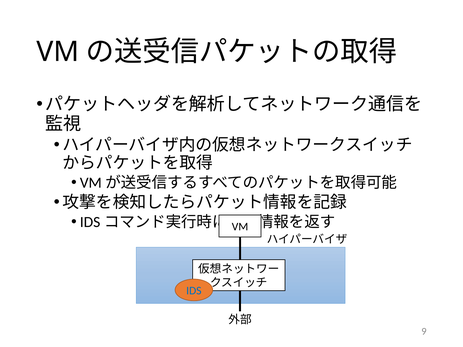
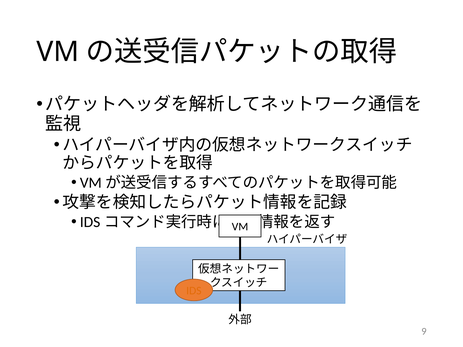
IDS colour: blue -> orange (194, 291)
